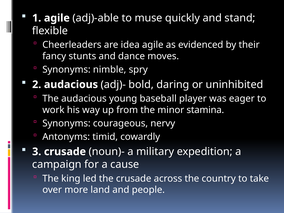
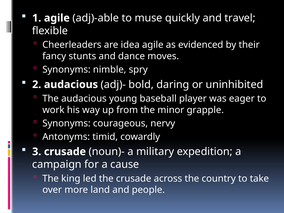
stand: stand -> travel (240, 18)
stamina: stamina -> grapple (205, 110)
